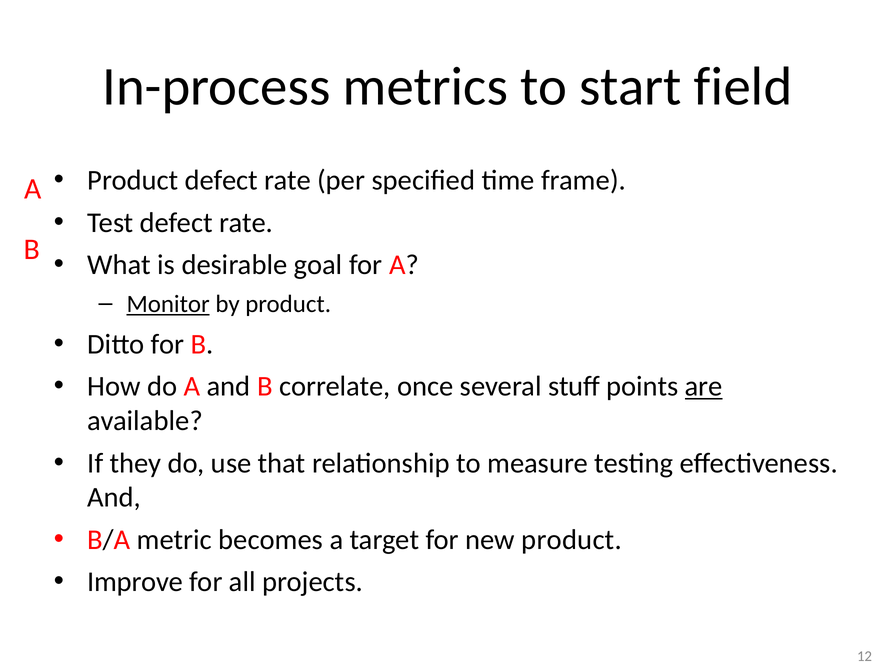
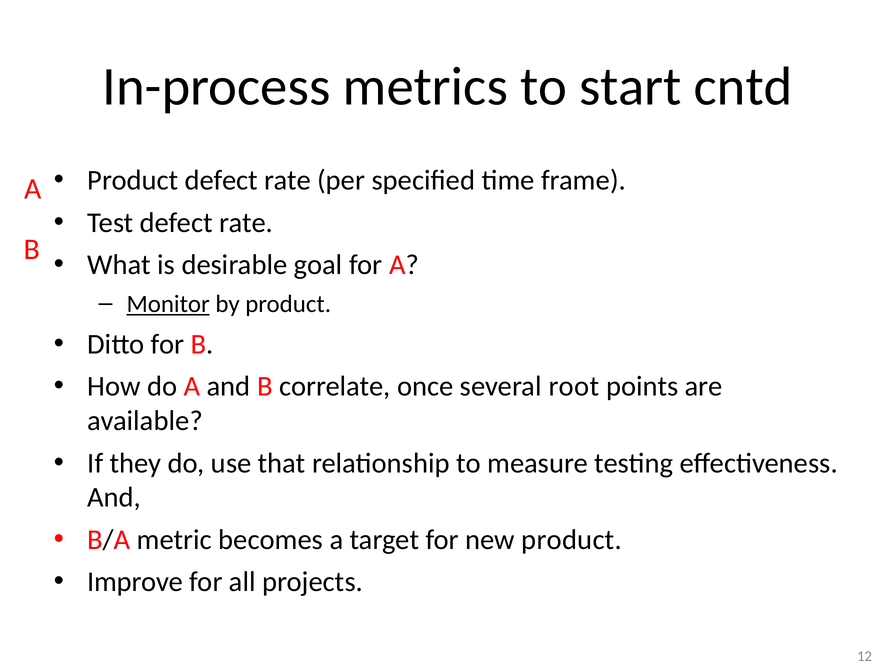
field: field -> cntd (743, 87)
stuff: stuff -> root (574, 386)
are underline: present -> none (704, 386)
